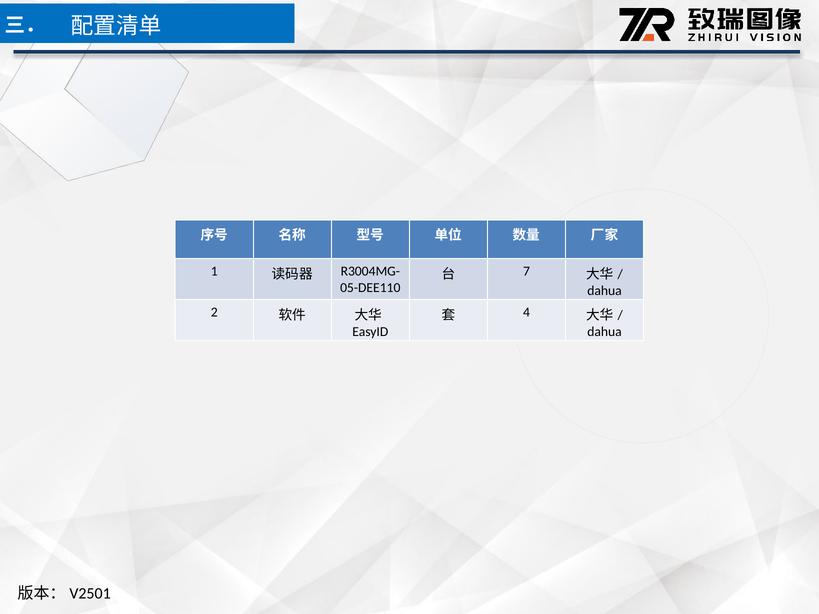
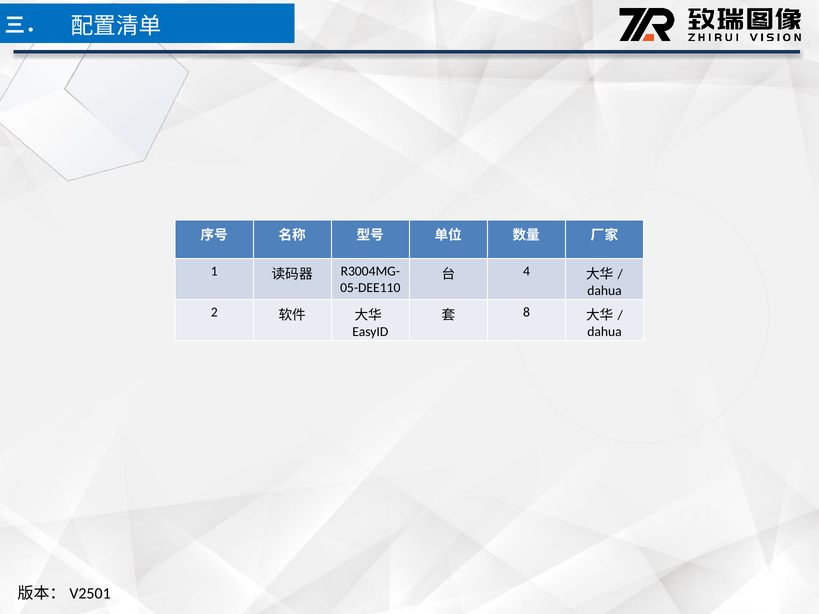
7: 7 -> 4 (527, 271)
4: 4 -> 8 (527, 312)
